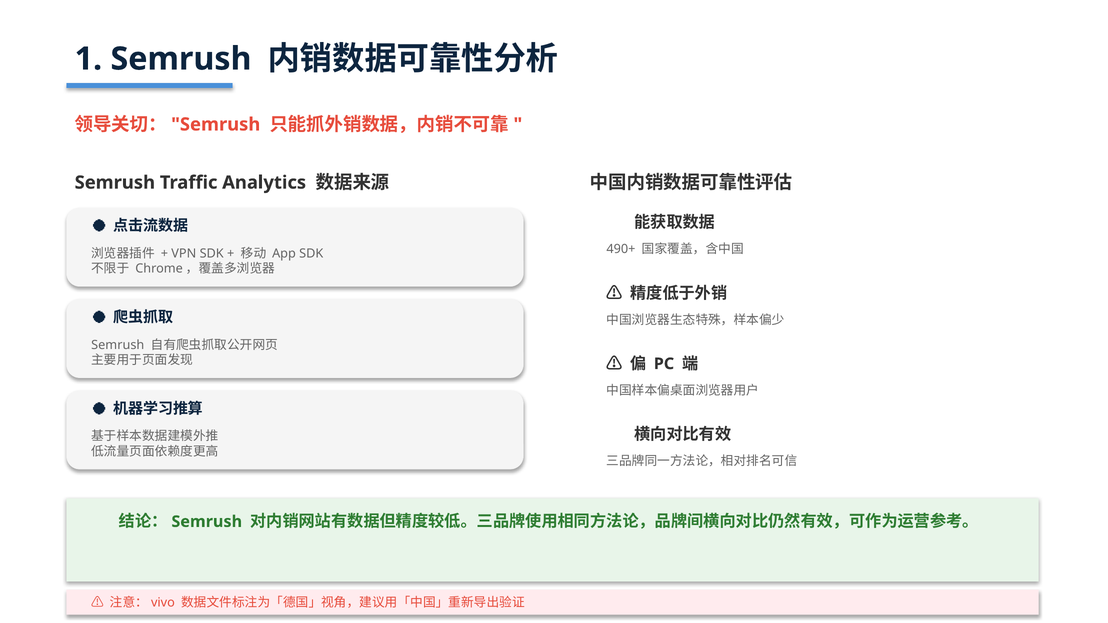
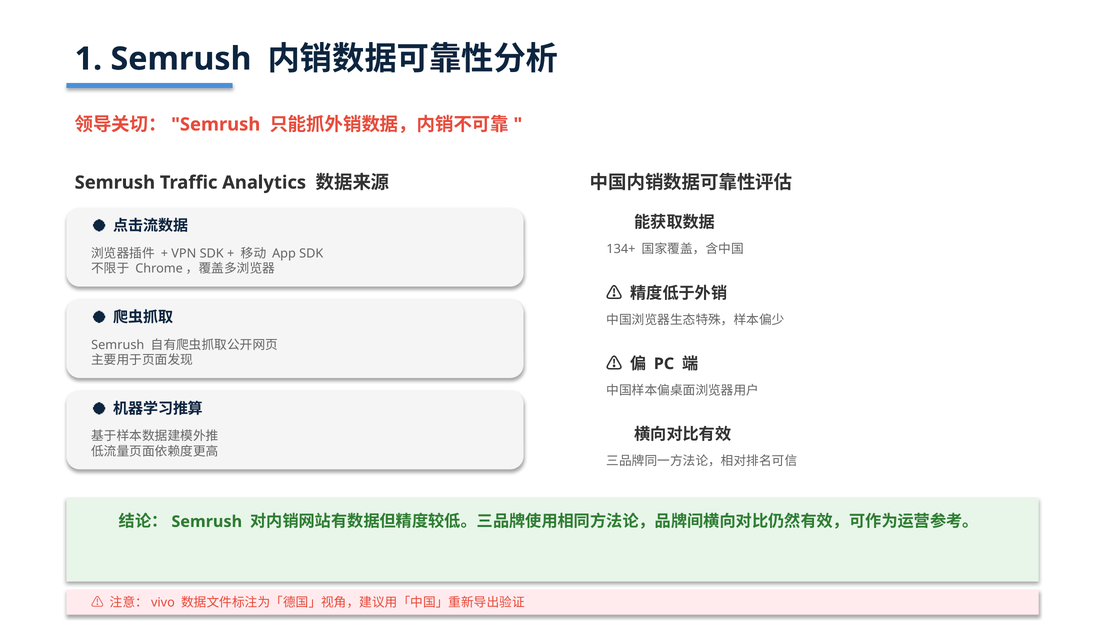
490+: 490+ -> 134+ (621, 249)
